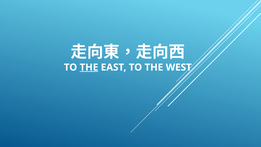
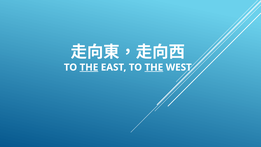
THE underline: none -> present (154, 67)
